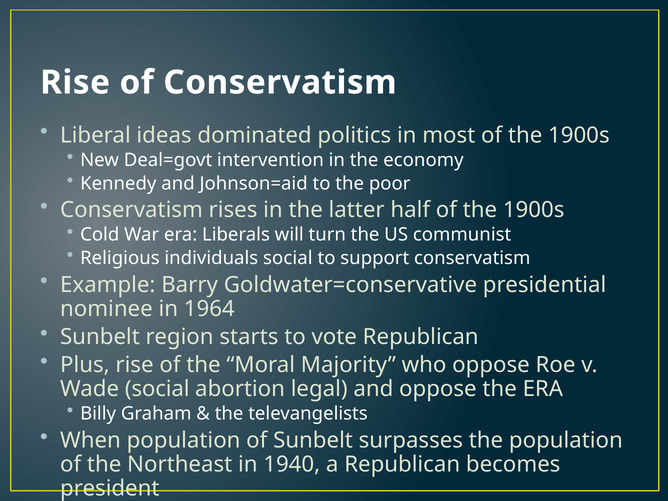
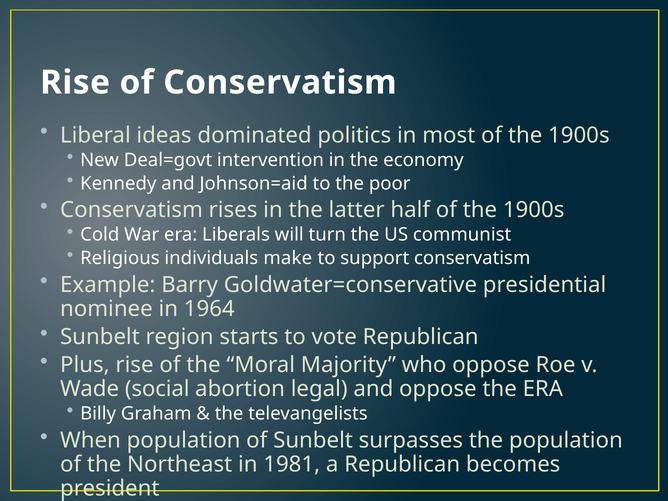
individuals social: social -> make (288, 258)
1940: 1940 -> 1981 (292, 464)
